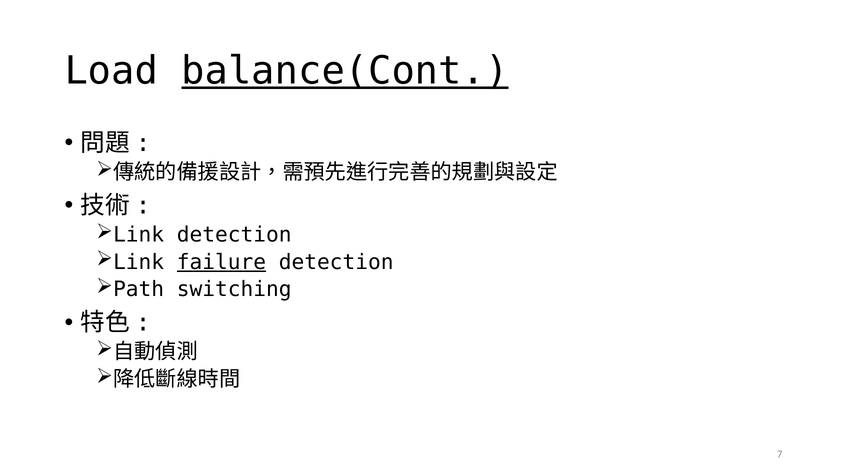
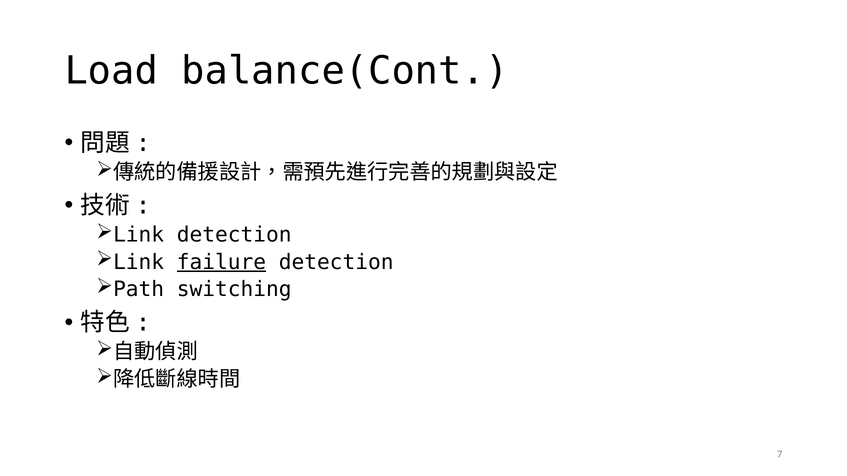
balance(Cont underline: present -> none (345, 71)
